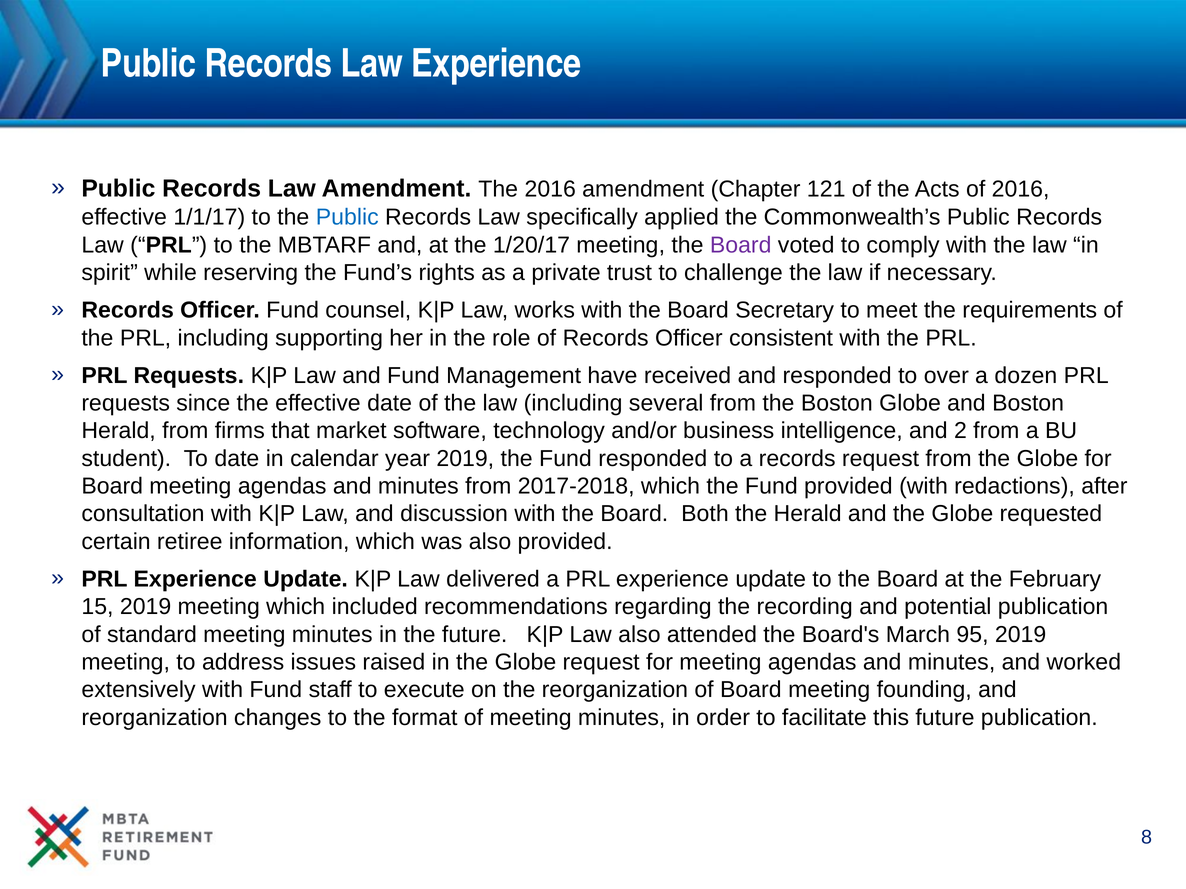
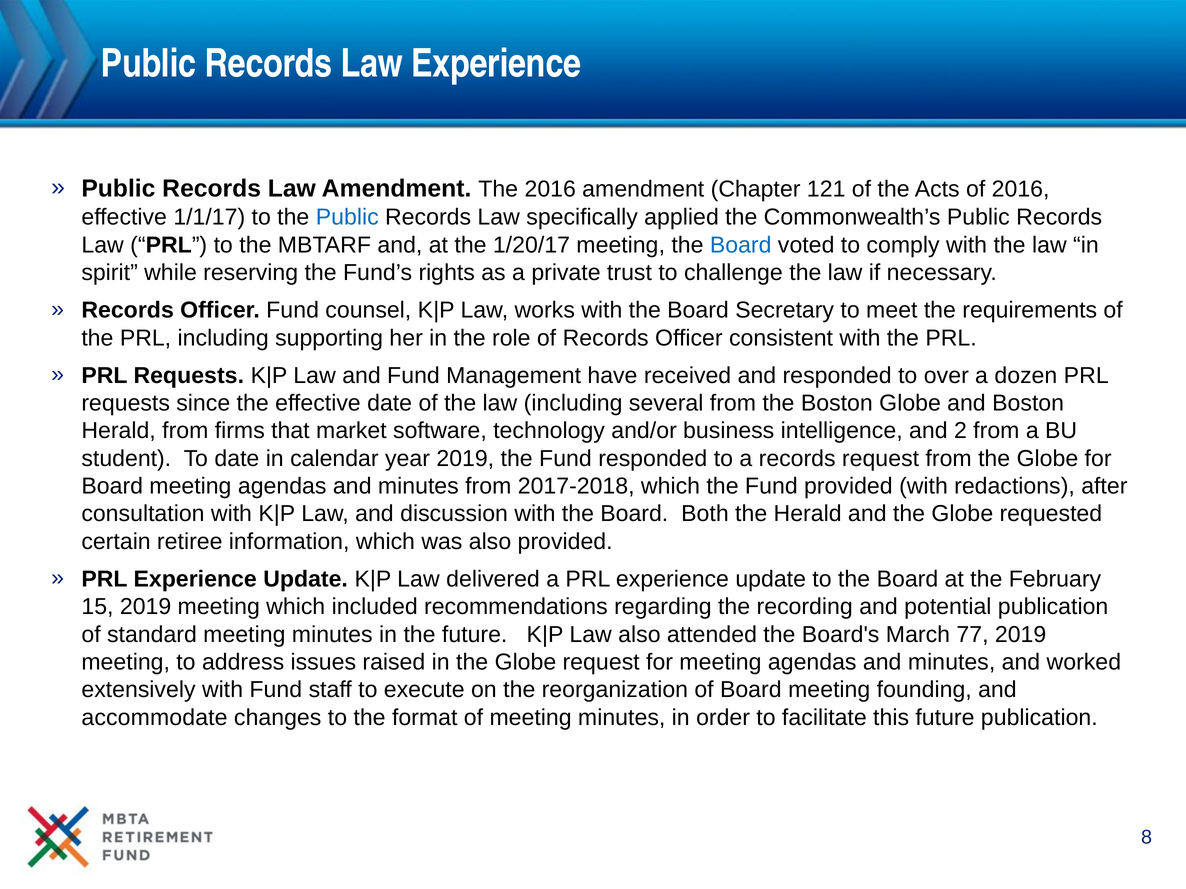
Board colour: purple -> blue (741, 245)
95: 95 -> 77 (973, 635)
reorganization: reorganization -> accommodate (154, 718)
